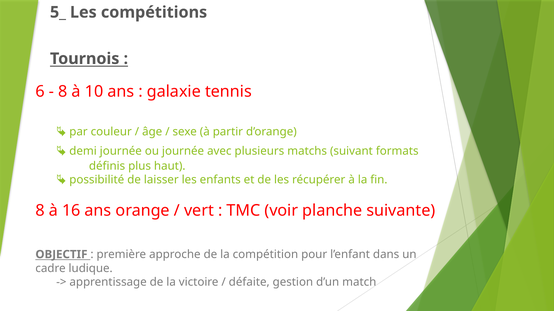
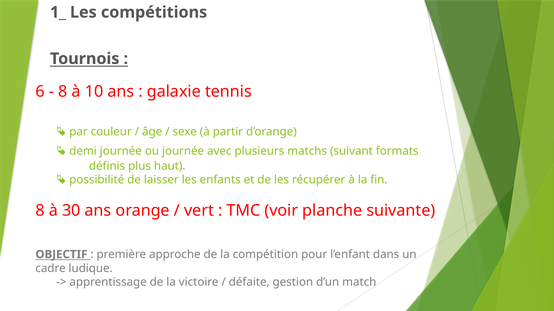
5_: 5_ -> 1_ (58, 12)
16: 16 -> 30 (71, 211)
